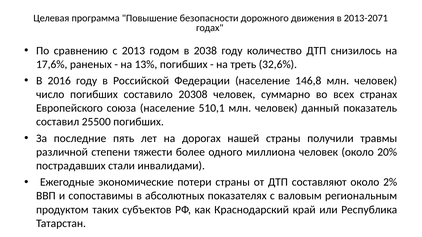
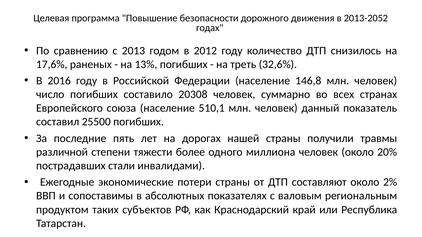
2013-2071: 2013-2071 -> 2013-2052 (366, 18)
2038: 2038 -> 2012 (205, 51)
